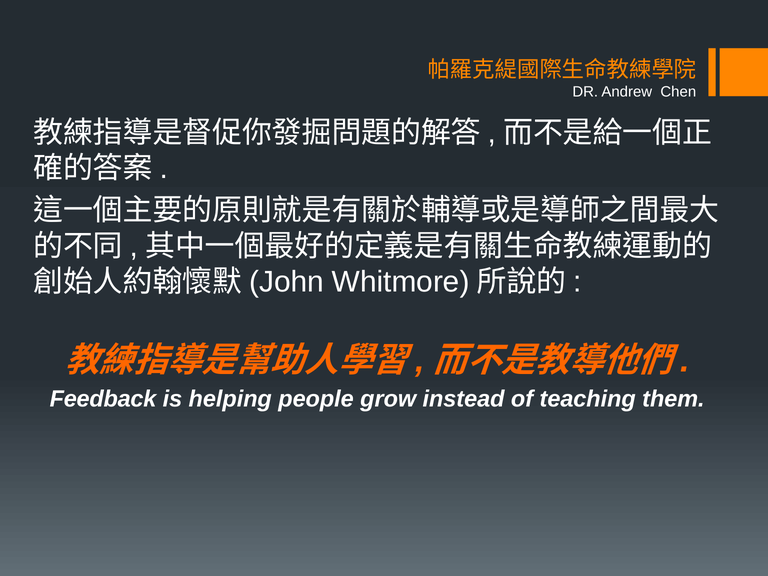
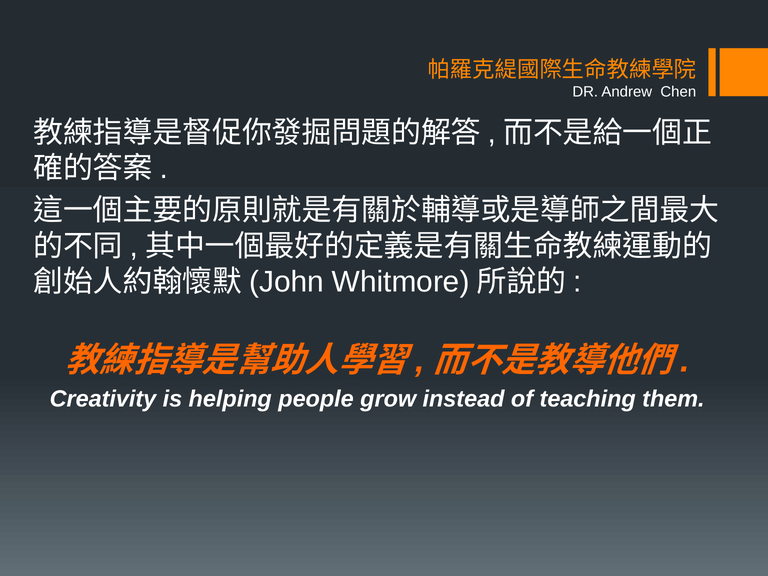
Feedback: Feedback -> Creativity (103, 399)
